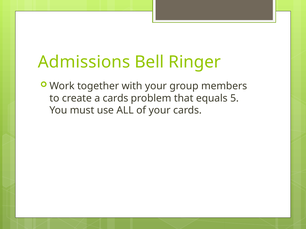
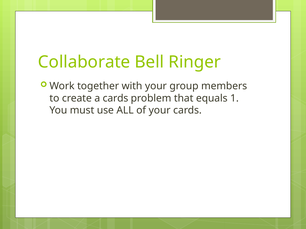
Admissions: Admissions -> Collaborate (84, 62)
5: 5 -> 1 (234, 98)
